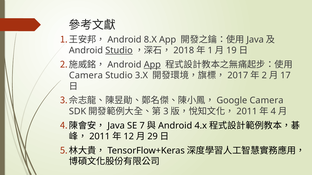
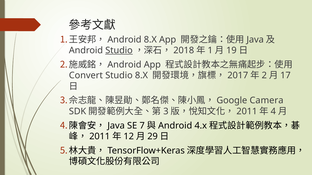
App underline: present -> none (152, 65)
Camera: Camera -> Convert (86, 76)
Studio 3.X: 3.X -> 8.X (141, 76)
